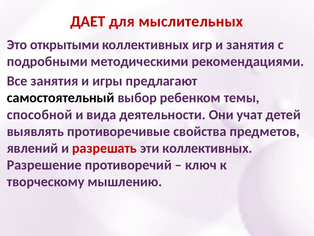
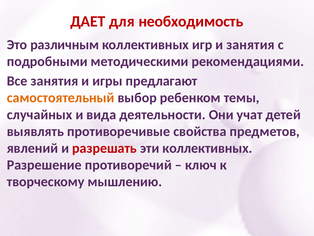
мыслительных: мыслительных -> необходимость (191, 22)
открытыми: открытыми -> различным (65, 45)
самостоятельный colour: black -> orange (61, 98)
способной: способной -> случайных (40, 114)
